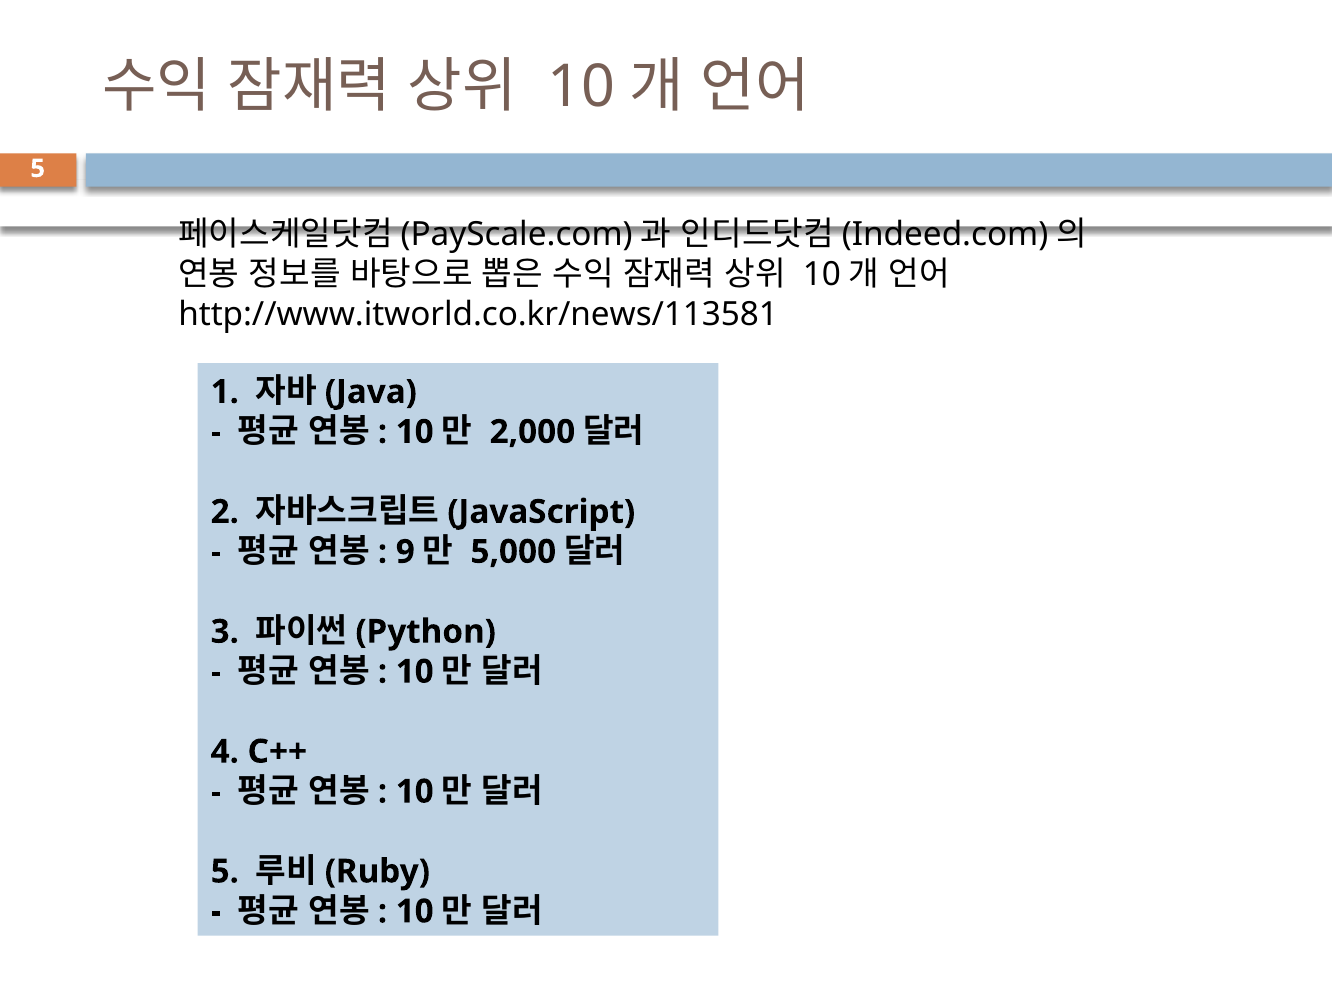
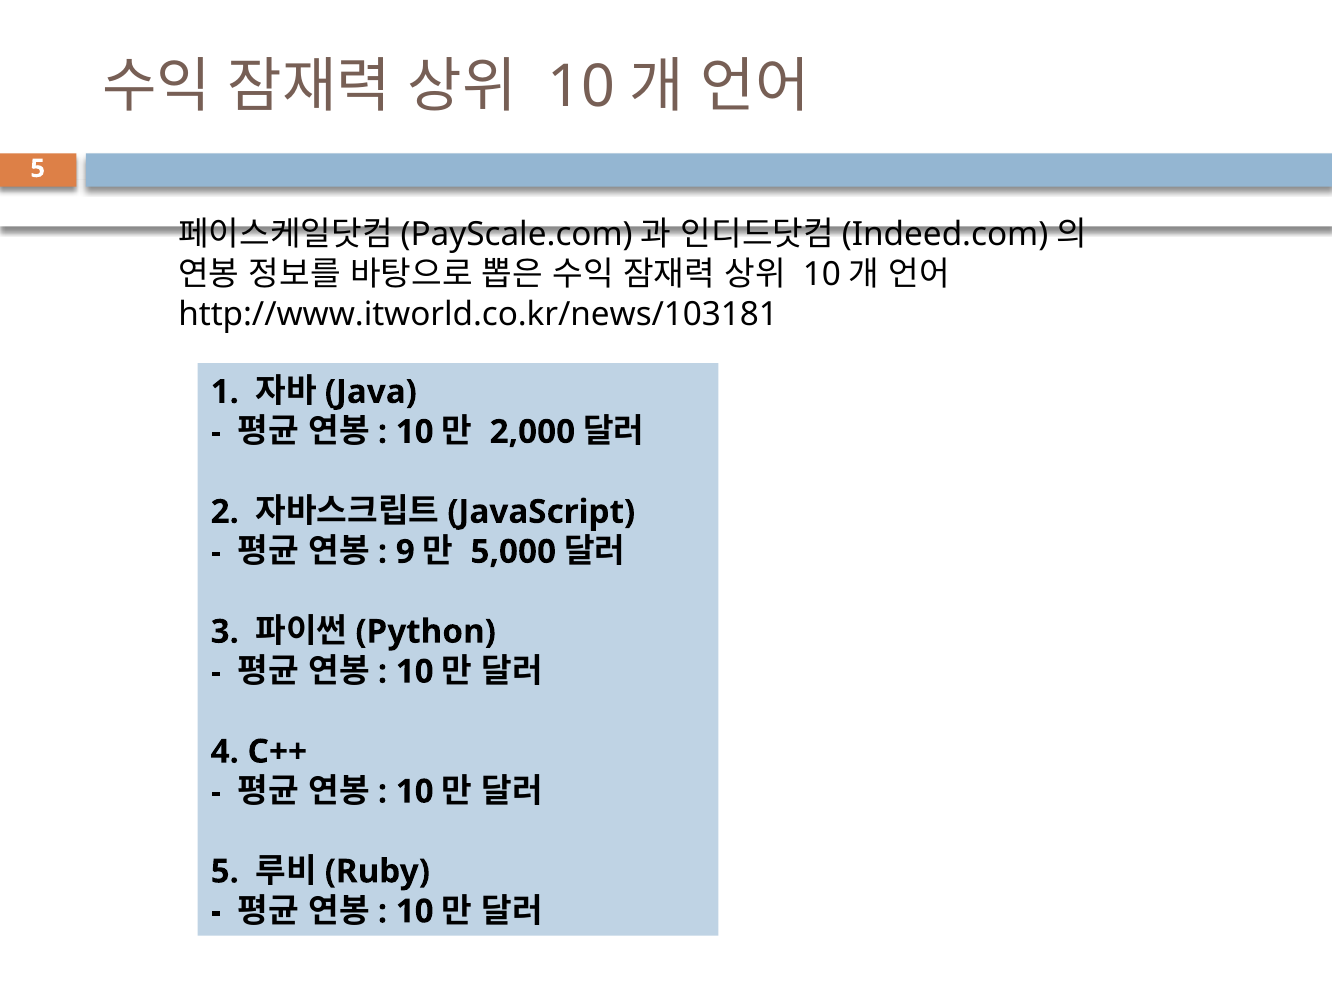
http://www.itworld.co.kr/news/113581: http://www.itworld.co.kr/news/113581 -> http://www.itworld.co.kr/news/103181 (478, 315)
